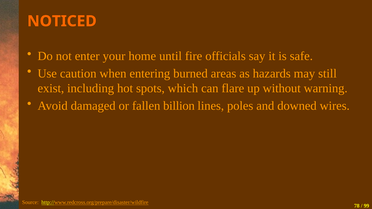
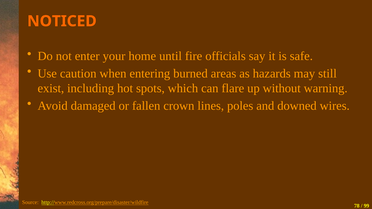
billion: billion -> crown (179, 106)
